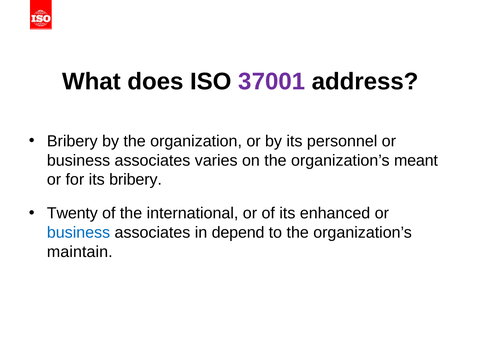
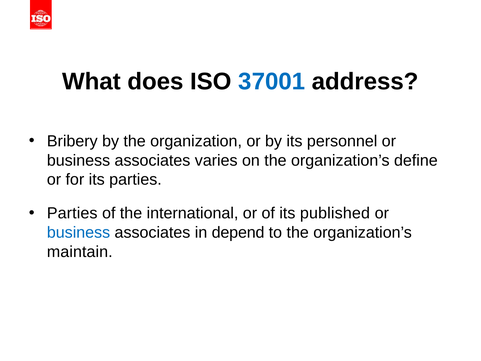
37001 colour: purple -> blue (272, 82)
meant: meant -> define (416, 160)
its bribery: bribery -> parties (135, 180)
Twenty: Twenty -> Parties (72, 213)
enhanced: enhanced -> published (335, 213)
